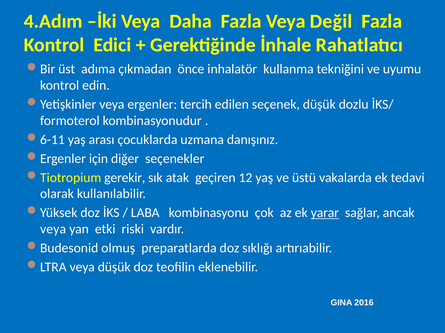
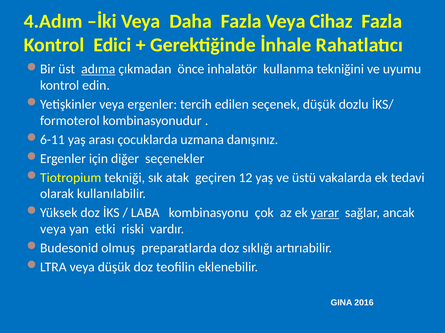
Değil: Değil -> Cihaz (331, 21)
adıma underline: none -> present (98, 69)
gerekir: gerekir -> tekniği (125, 178)
